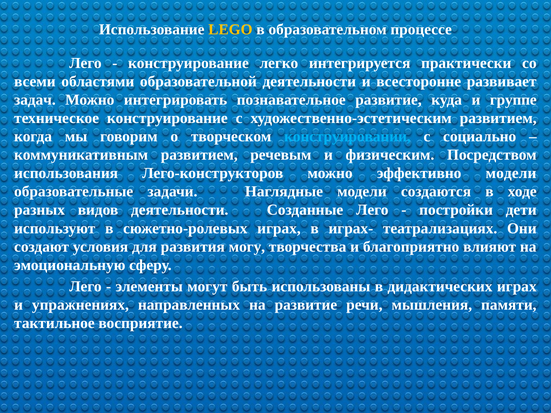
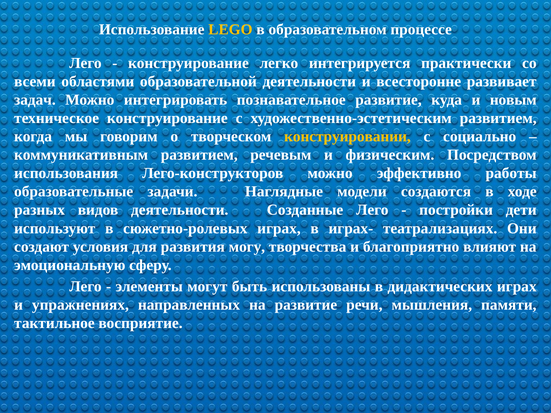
группе: группе -> новым (513, 100)
конструировании colour: light blue -> yellow (347, 137)
эффективно модели: модели -> работы (511, 173)
